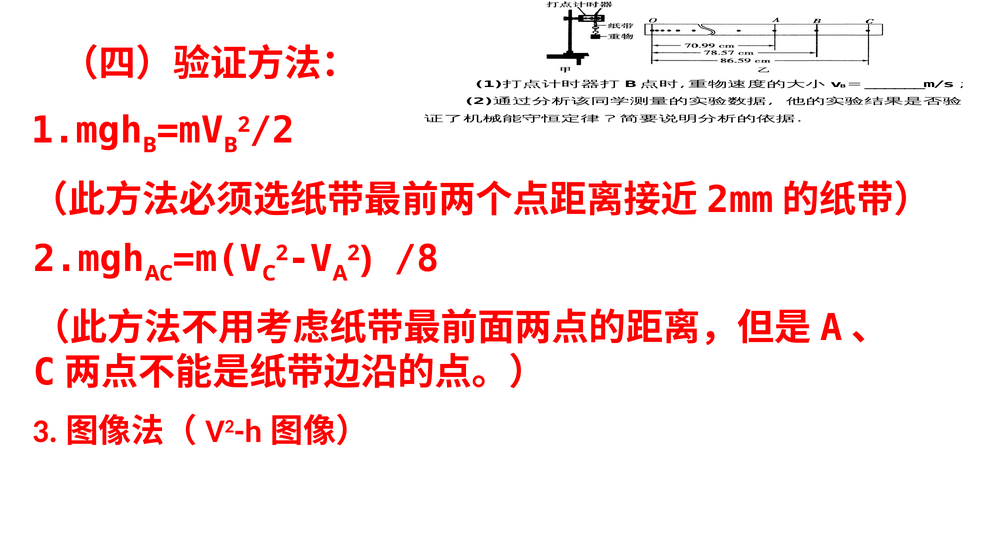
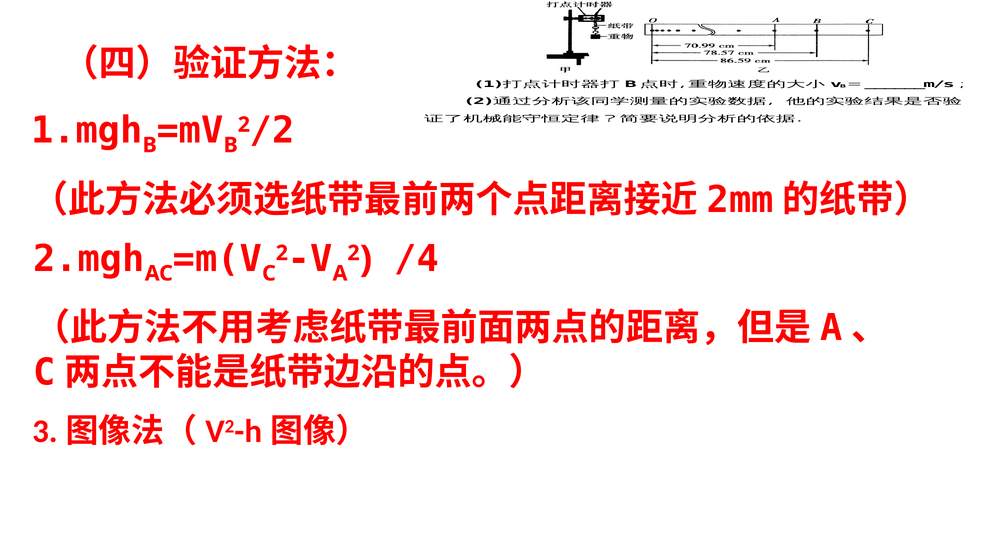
/8: /8 -> /4 (417, 259)
